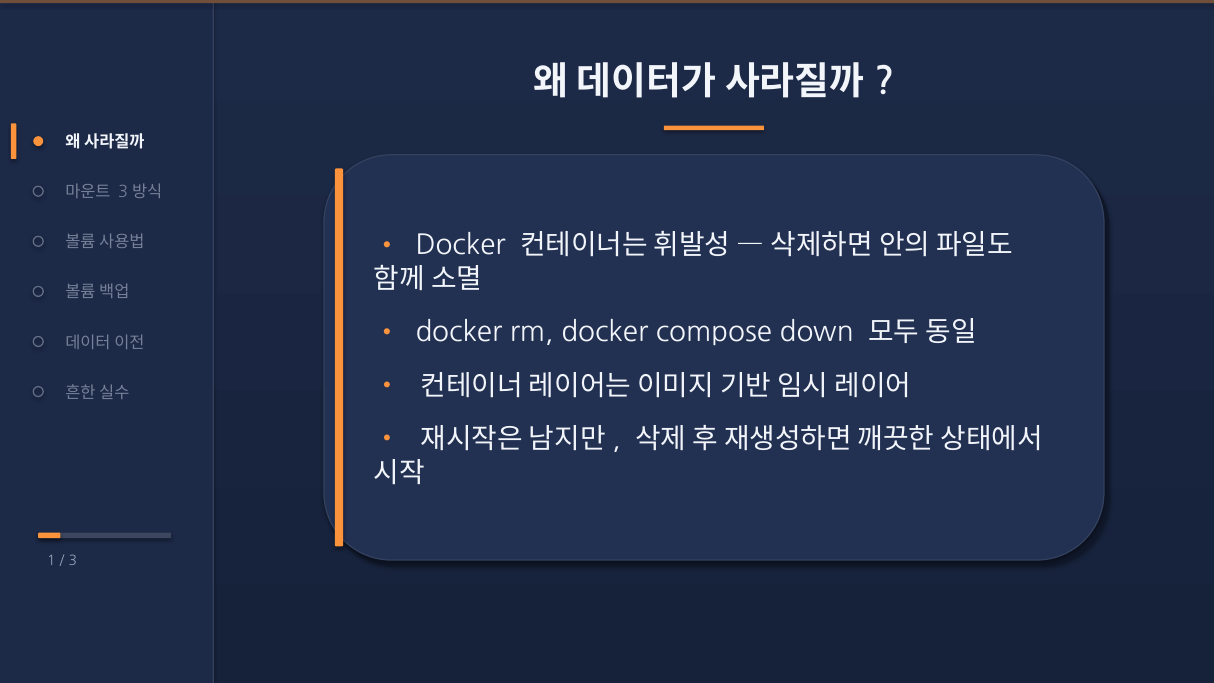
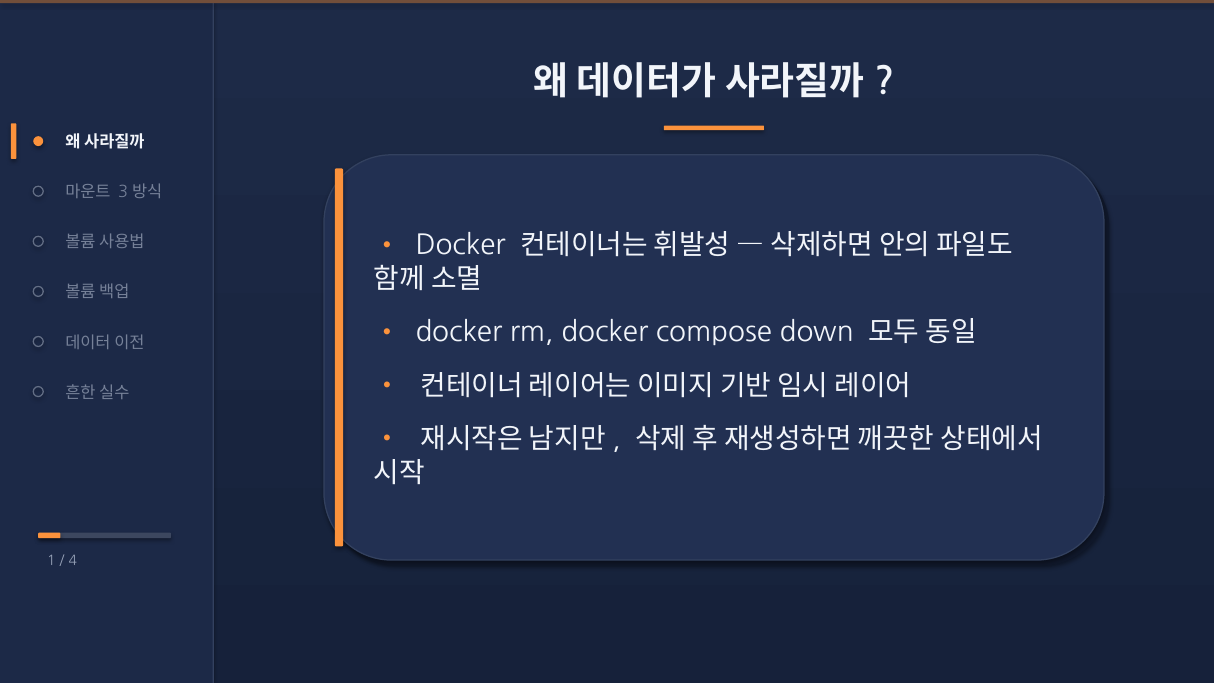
3: 3 -> 4 (73, 560)
